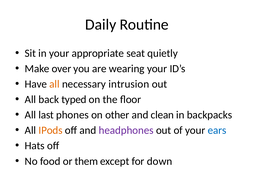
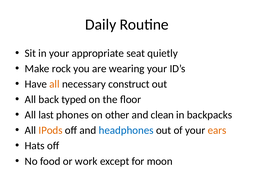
over: over -> rock (61, 68)
intrusion: intrusion -> construct (129, 84)
headphones colour: purple -> blue (126, 130)
ears colour: blue -> orange (217, 130)
them: them -> work (86, 161)
down: down -> moon (160, 161)
